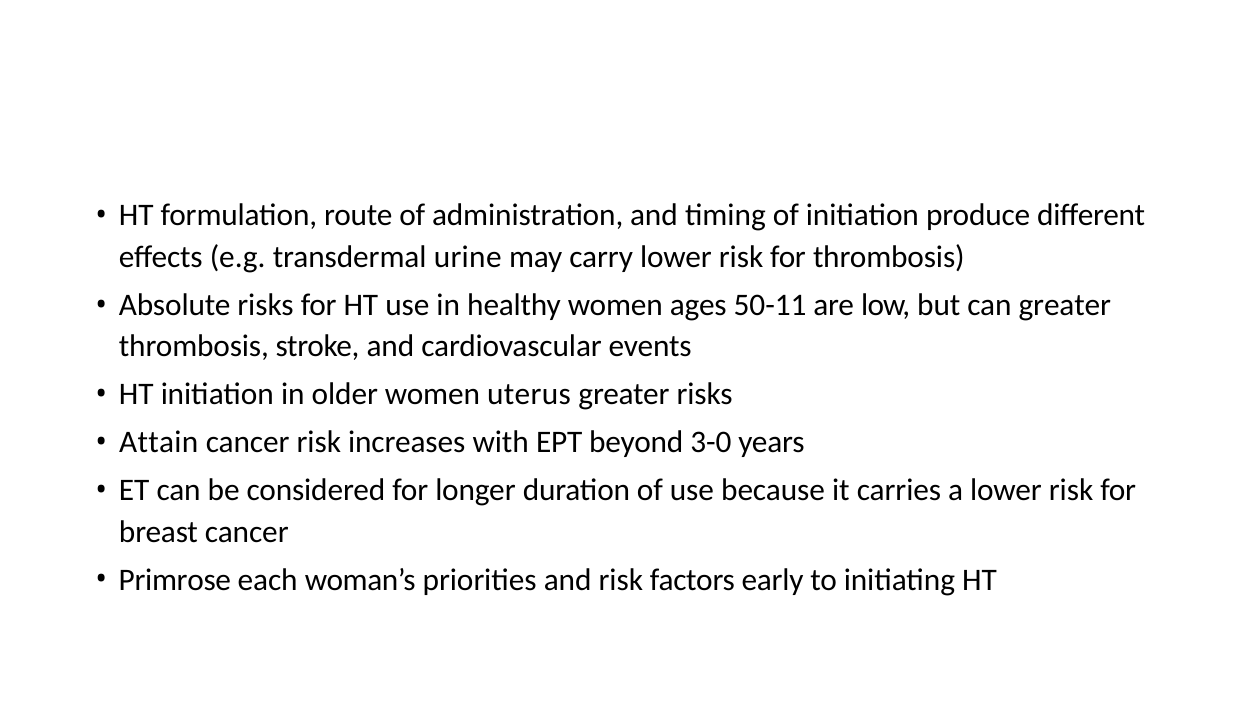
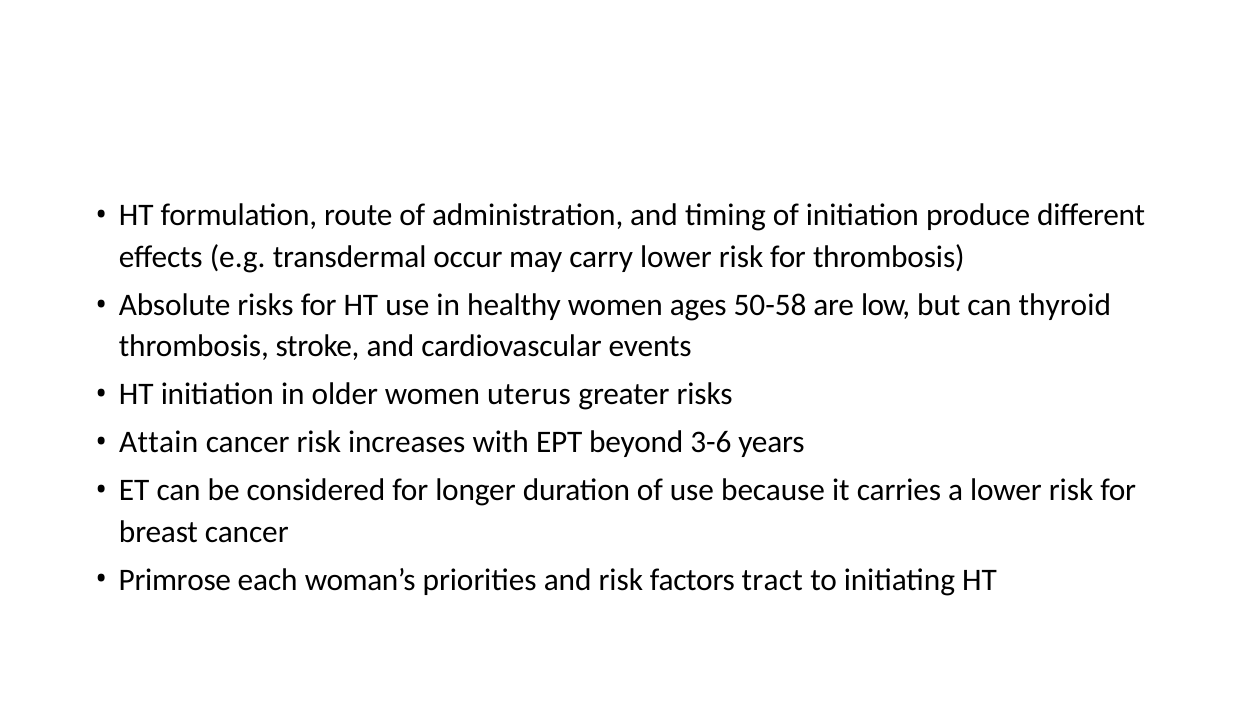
urine: urine -> occur (468, 257)
50-11: 50-11 -> 50-58 (770, 305)
can greater: greater -> thyroid (1065, 305)
3-0: 3-0 -> 3-6 (711, 442)
early: early -> tract (772, 580)
